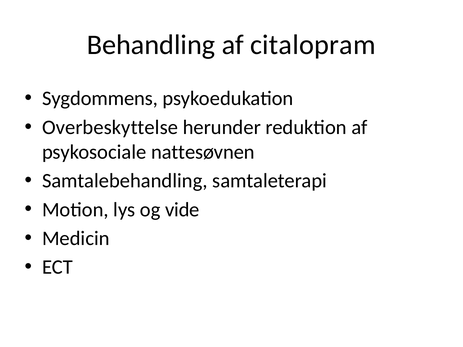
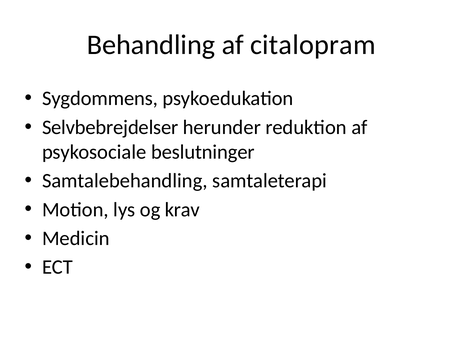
Overbeskyttelse: Overbeskyttelse -> Selvbebrejdelser (110, 127)
nattesøvnen: nattesøvnen -> beslutninger (203, 152)
vide: vide -> krav (182, 210)
